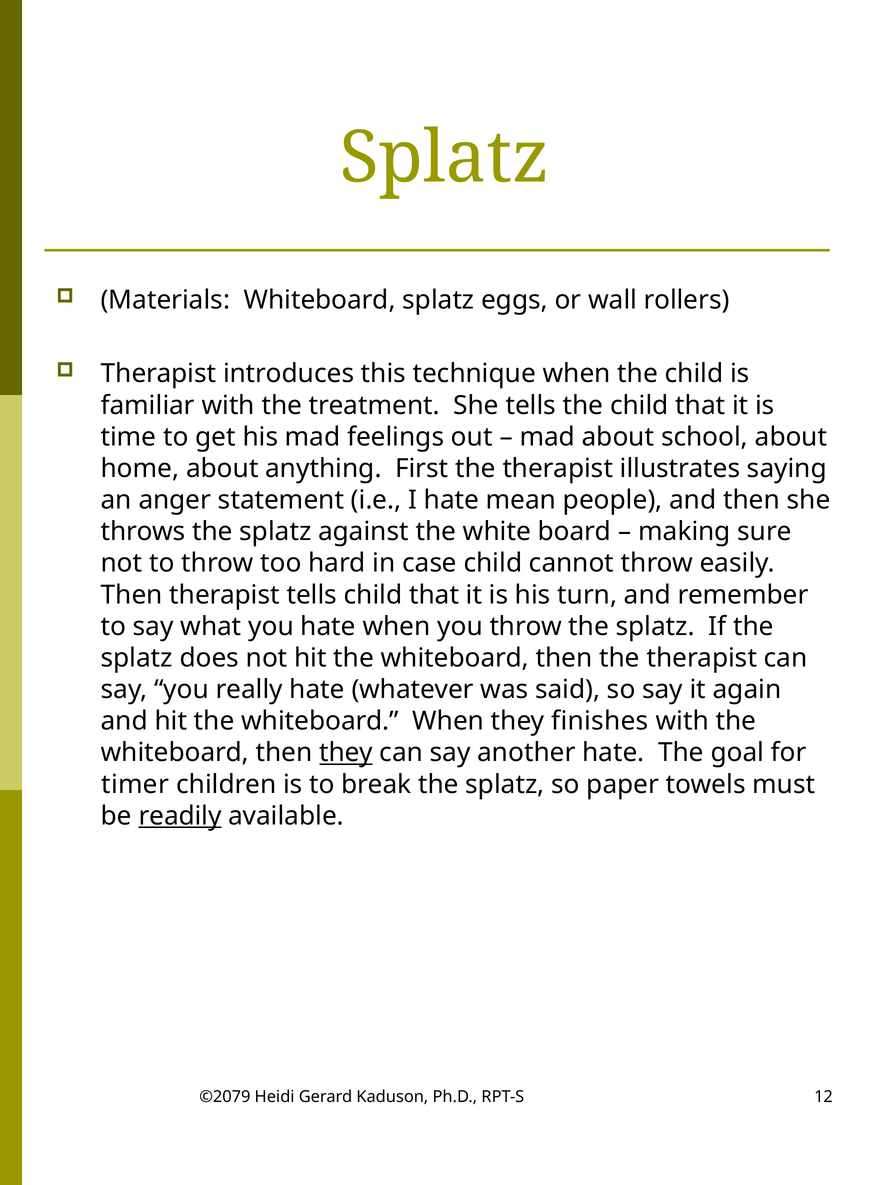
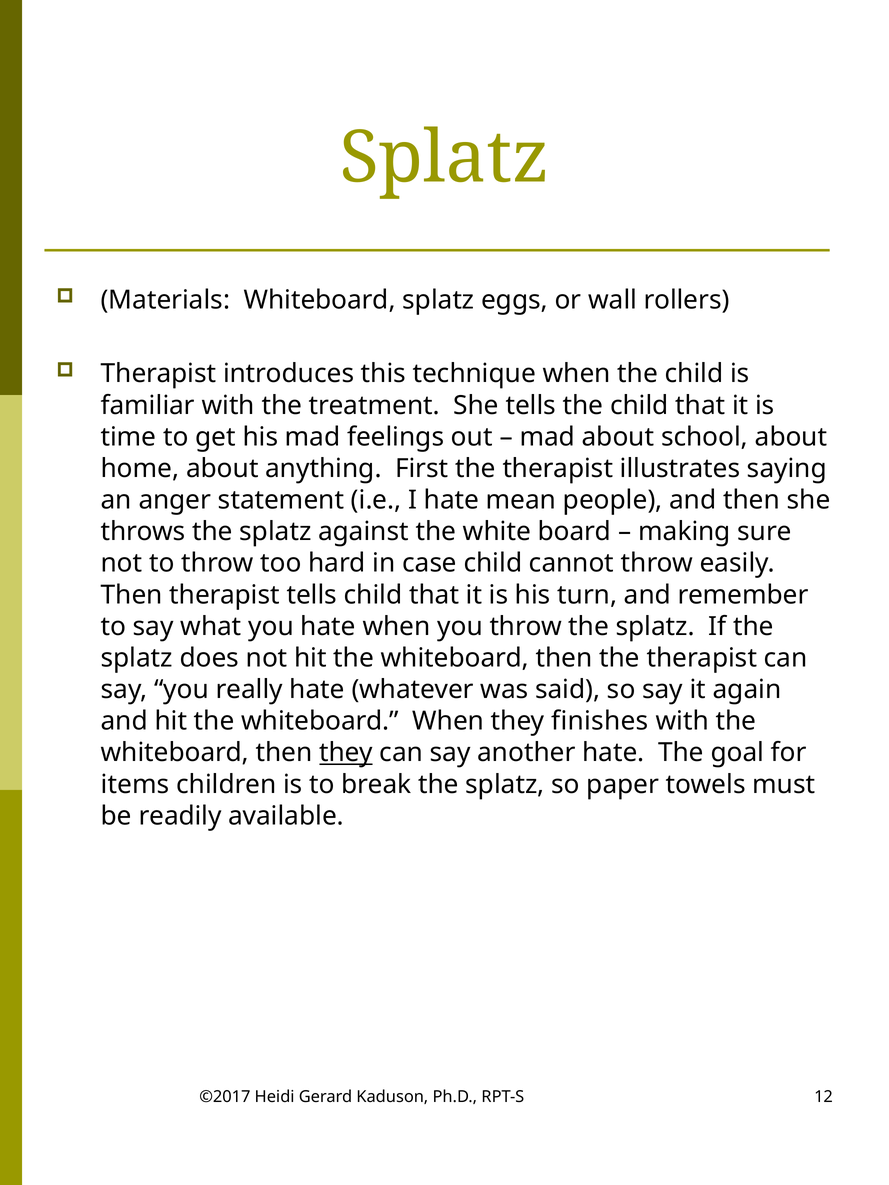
timer: timer -> items (135, 785)
readily underline: present -> none (180, 816)
©2079: ©2079 -> ©2017 (225, 1097)
